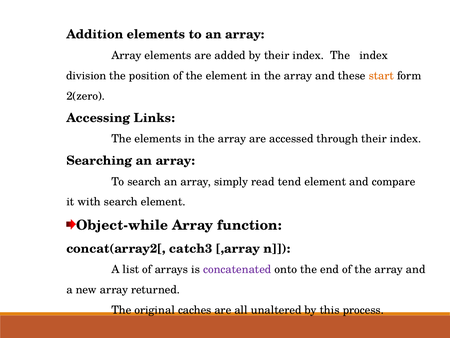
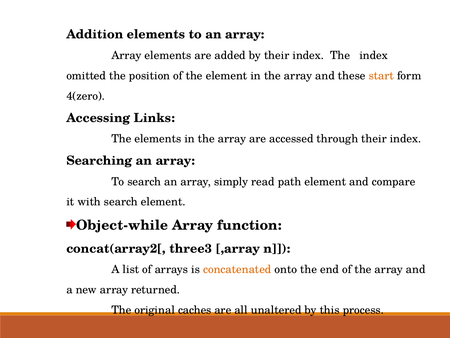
division: division -> omitted (86, 76)
2(zero: 2(zero -> 4(zero (86, 96)
tend: tend -> path (290, 181)
catch3: catch3 -> three3 (191, 248)
concatenated colour: purple -> orange (237, 269)
